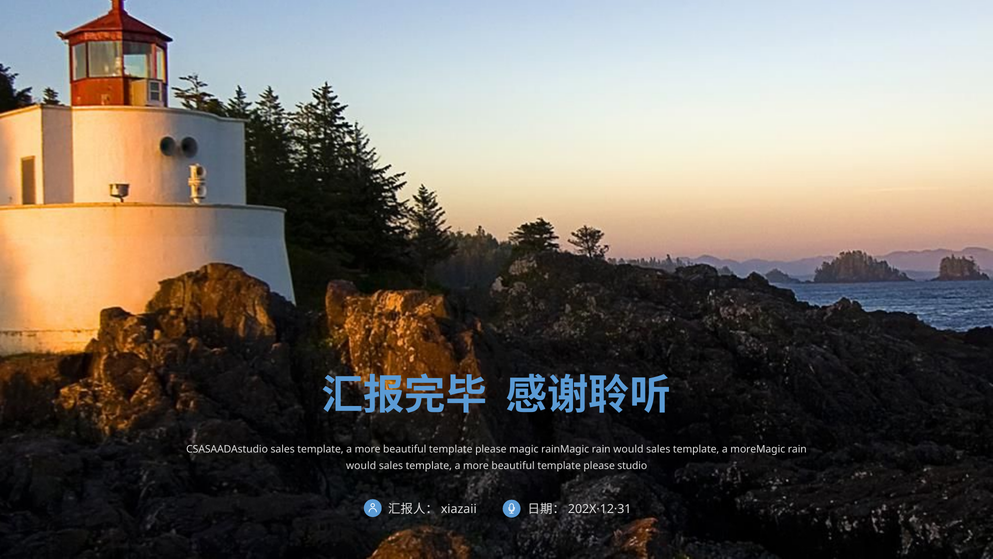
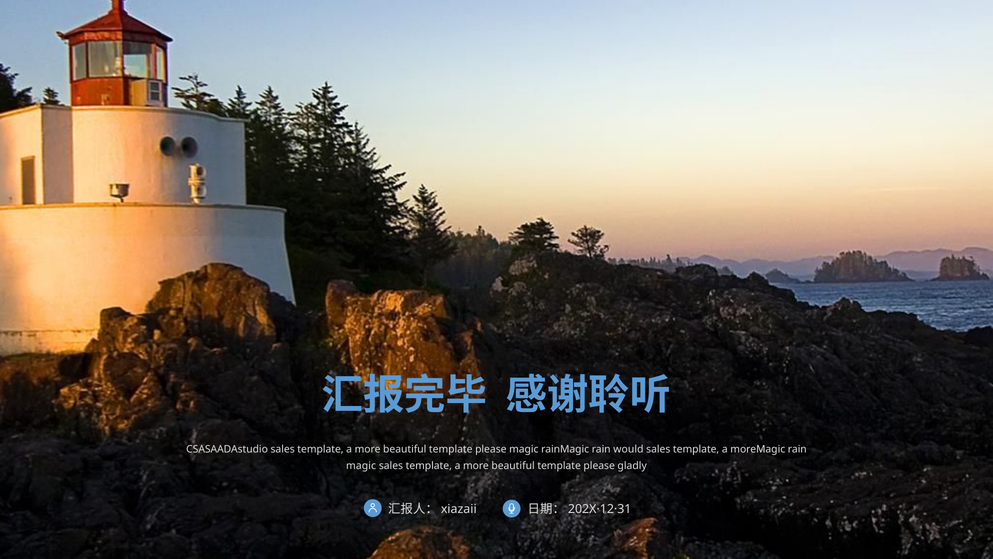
would: would -> magic (361, 465)
studio: studio -> gladly (632, 465)
